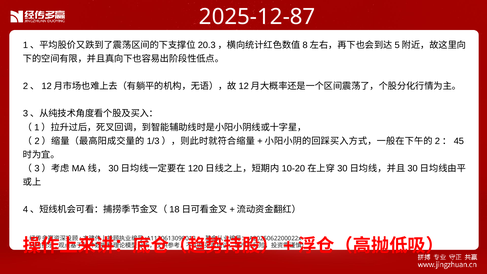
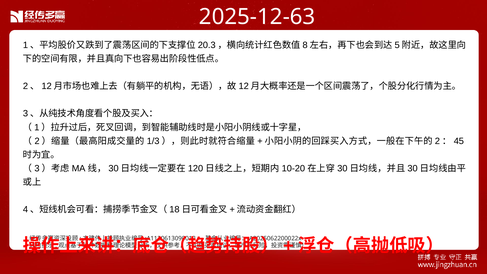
2025-12-87: 2025-12-87 -> 2025-12-63 (257, 17)
